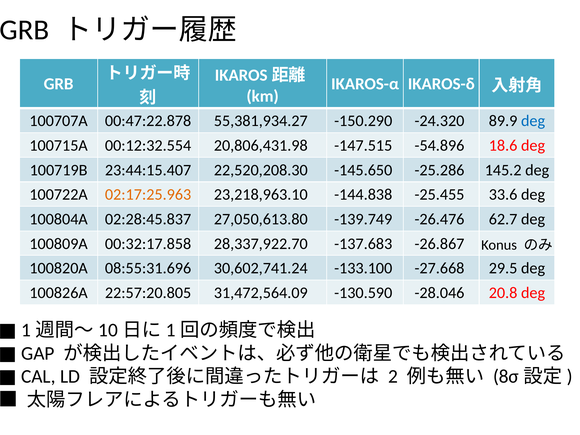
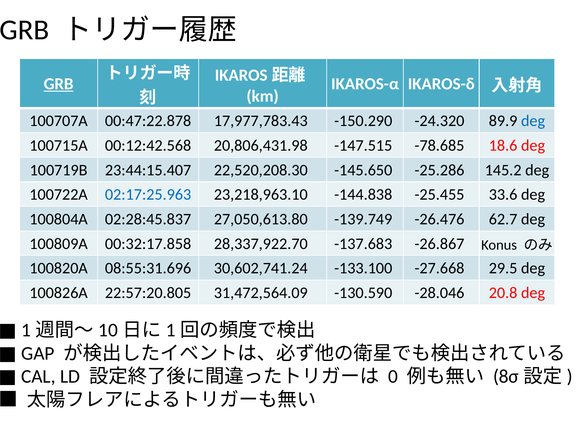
GRB underline: none -> present (59, 84)
55,381,934.27: 55,381,934.27 -> 17,977,783.43 (261, 121)
00:12:32.554: 00:12:32.554 -> 00:12:42.568 (148, 146)
-54.896: -54.896 -> -78.685 (439, 146)
02:17:25.963 colour: orange -> blue (148, 195)
2: 2 -> 0 (393, 377)
